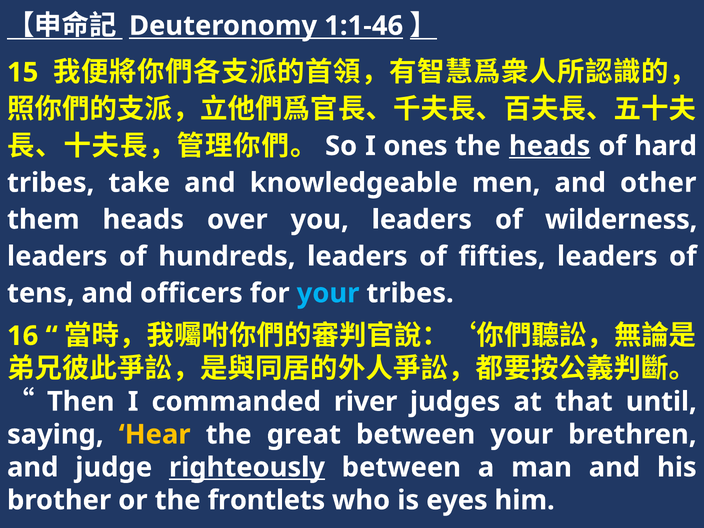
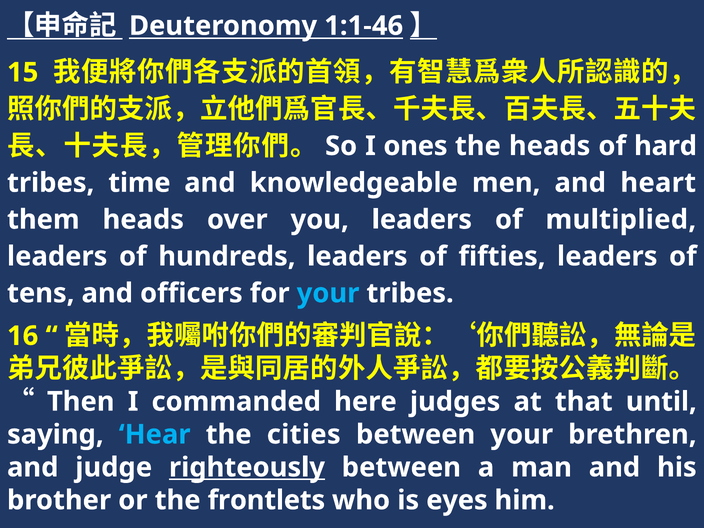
heads underline: present -> none (550, 146)
take: take -> time (139, 183)
other: other -> heart (658, 183)
wilderness: wilderness -> multiplied (621, 220)
river: river -> here (365, 402)
Hear colour: yellow -> light blue (155, 435)
great: great -> cities (304, 435)
